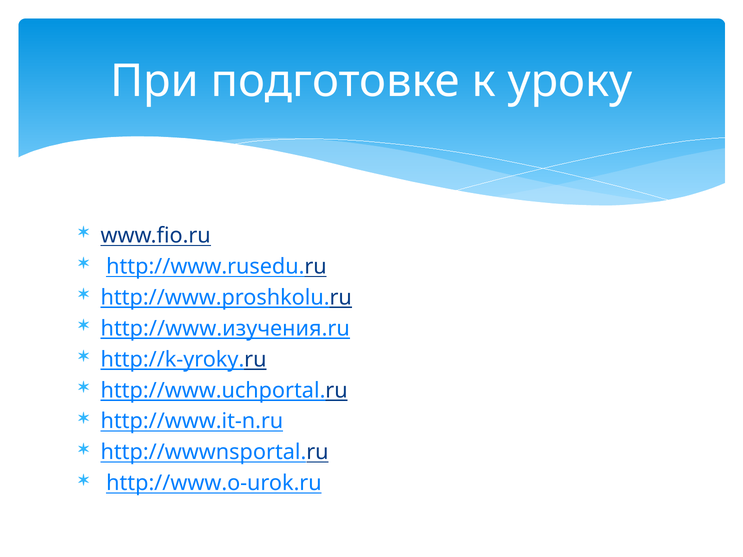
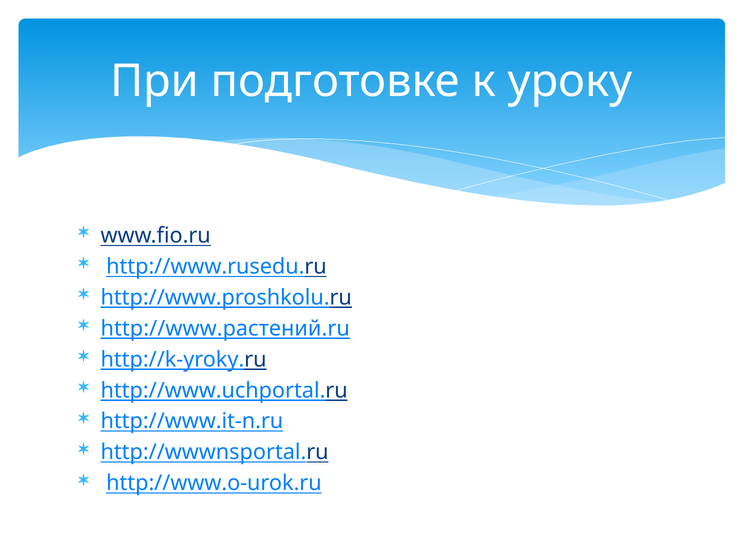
http://www.изучения.ru: http://www.изучения.ru -> http://www.растений.ru (225, 329)
